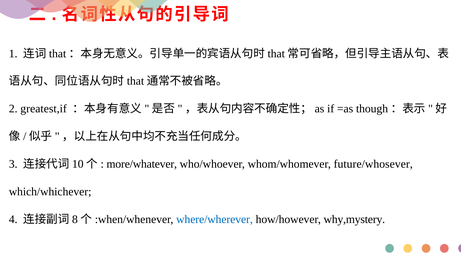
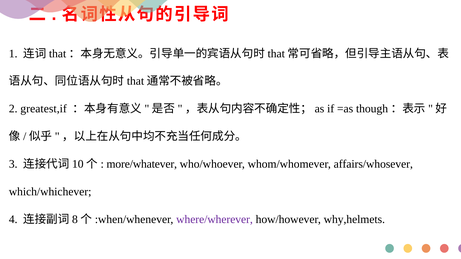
future/whosever: future/whosever -> affairs/whosever (373, 164)
where/wherever colour: blue -> purple (215, 220)
why,mystery: why,mystery -> why,helmets (354, 220)
